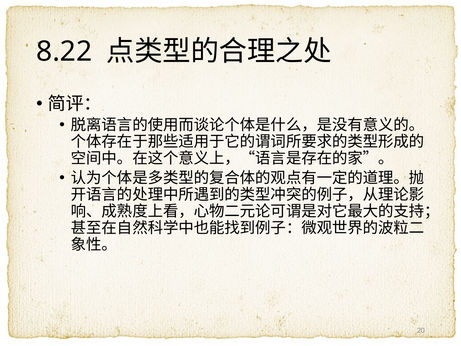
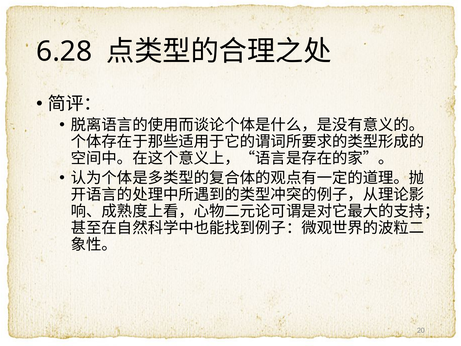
8.22: 8.22 -> 6.28 (64, 52)
